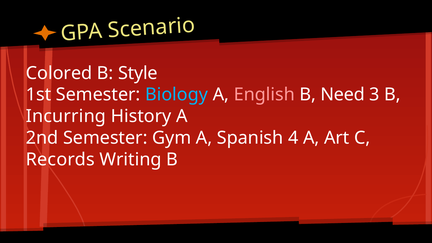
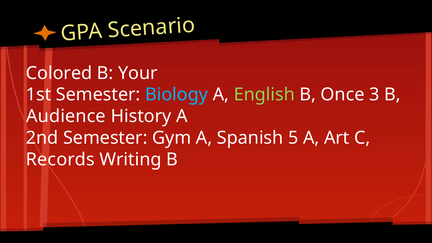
Style: Style -> Your (138, 73)
English colour: pink -> light green (264, 95)
Need: Need -> Once (343, 95)
Incurring: Incurring -> Audience (66, 116)
4: 4 -> 5 (293, 138)
